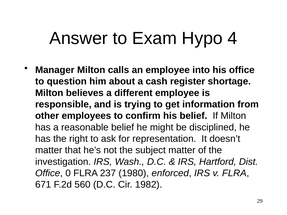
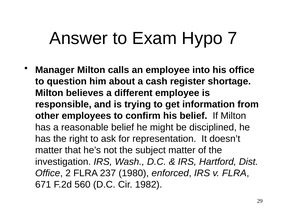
4: 4 -> 7 (232, 38)
0: 0 -> 2 (68, 173)
